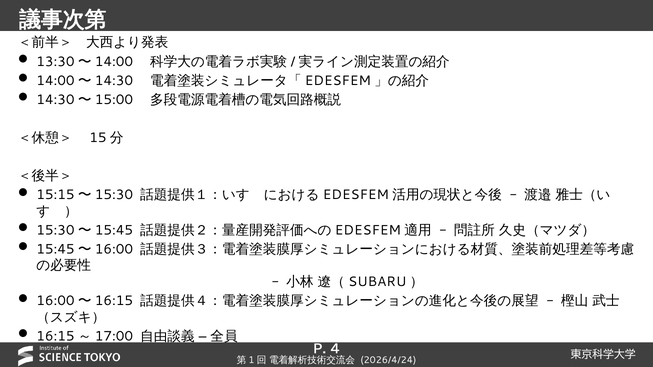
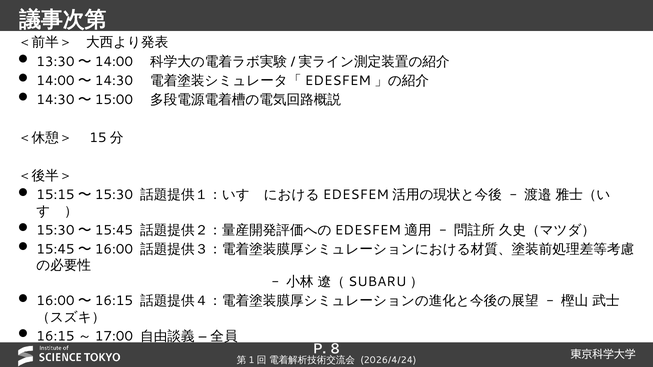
4: 4 -> 8 (335, 349)
